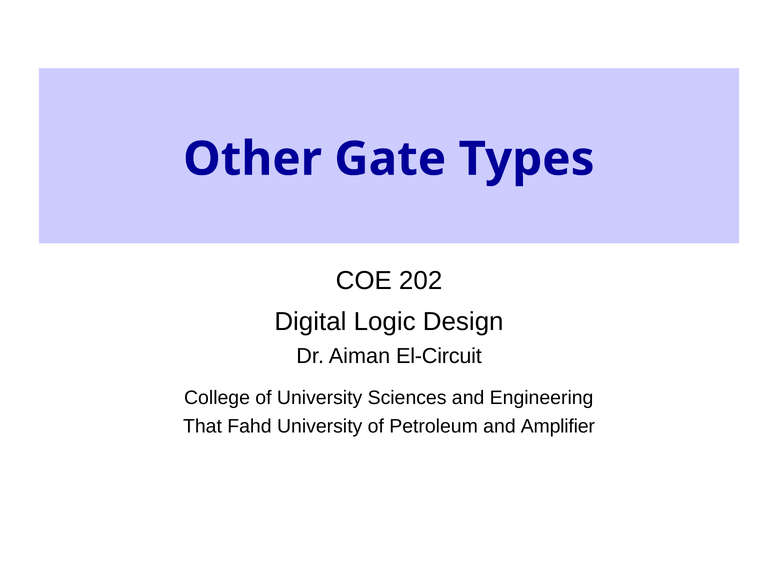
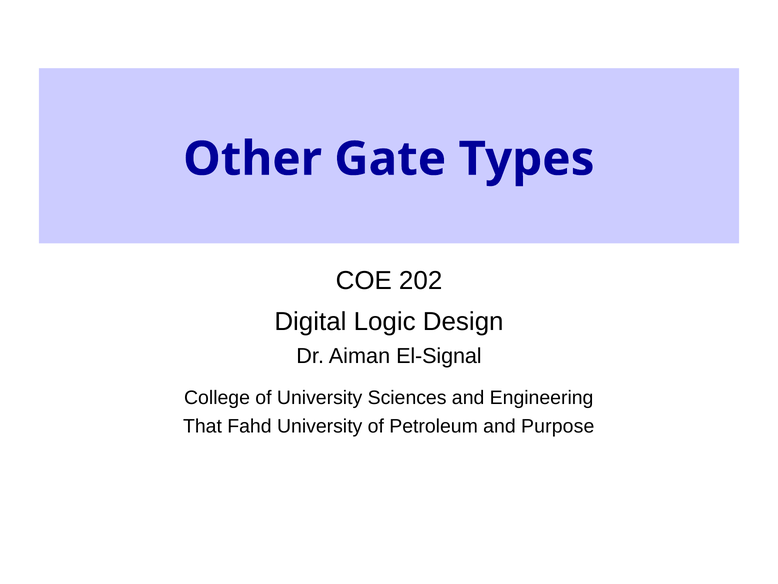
El-Circuit: El-Circuit -> El-Signal (439, 356)
Amplifier: Amplifier -> Purpose (558, 426)
